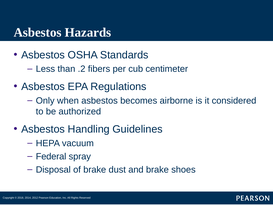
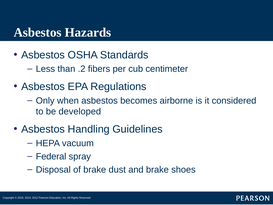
authorized: authorized -> developed (80, 111)
